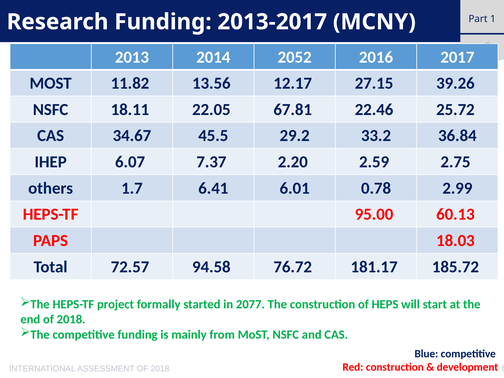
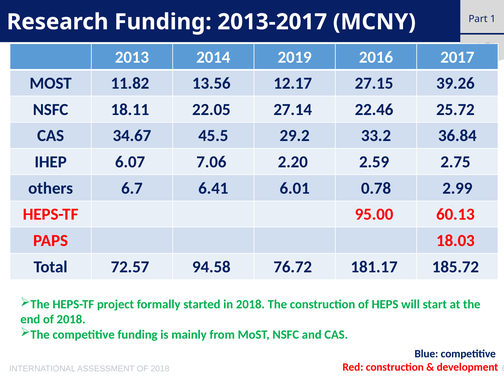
2052: 2052 -> 2019 (295, 57)
67.81: 67.81 -> 27.14 (293, 110)
7.37: 7.37 -> 7.06 (211, 162)
1.7: 1.7 -> 6.7 (132, 188)
in 2077: 2077 -> 2018 (250, 304)
